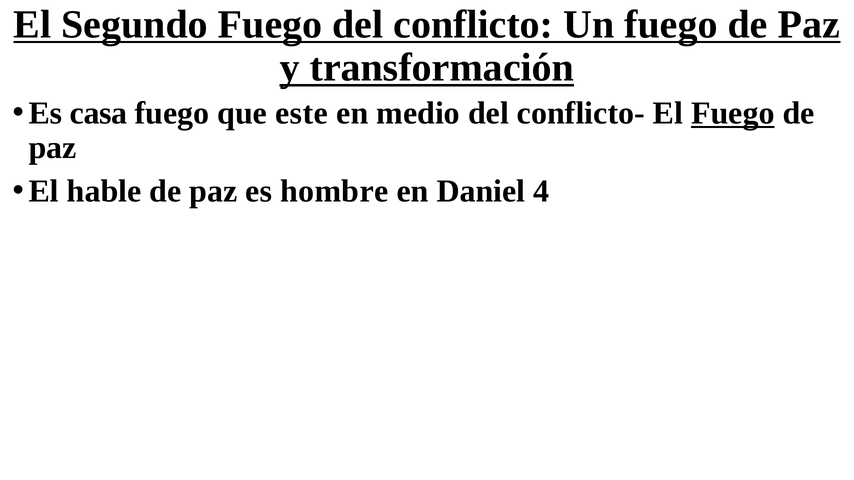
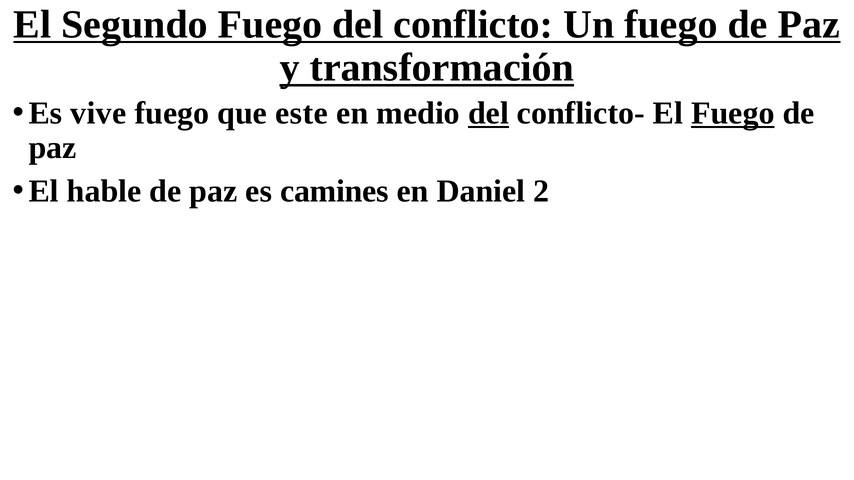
casa: casa -> vive (98, 113)
del underline: none -> present (488, 113)
hombre: hombre -> camines (334, 191)
4: 4 -> 2 (541, 191)
